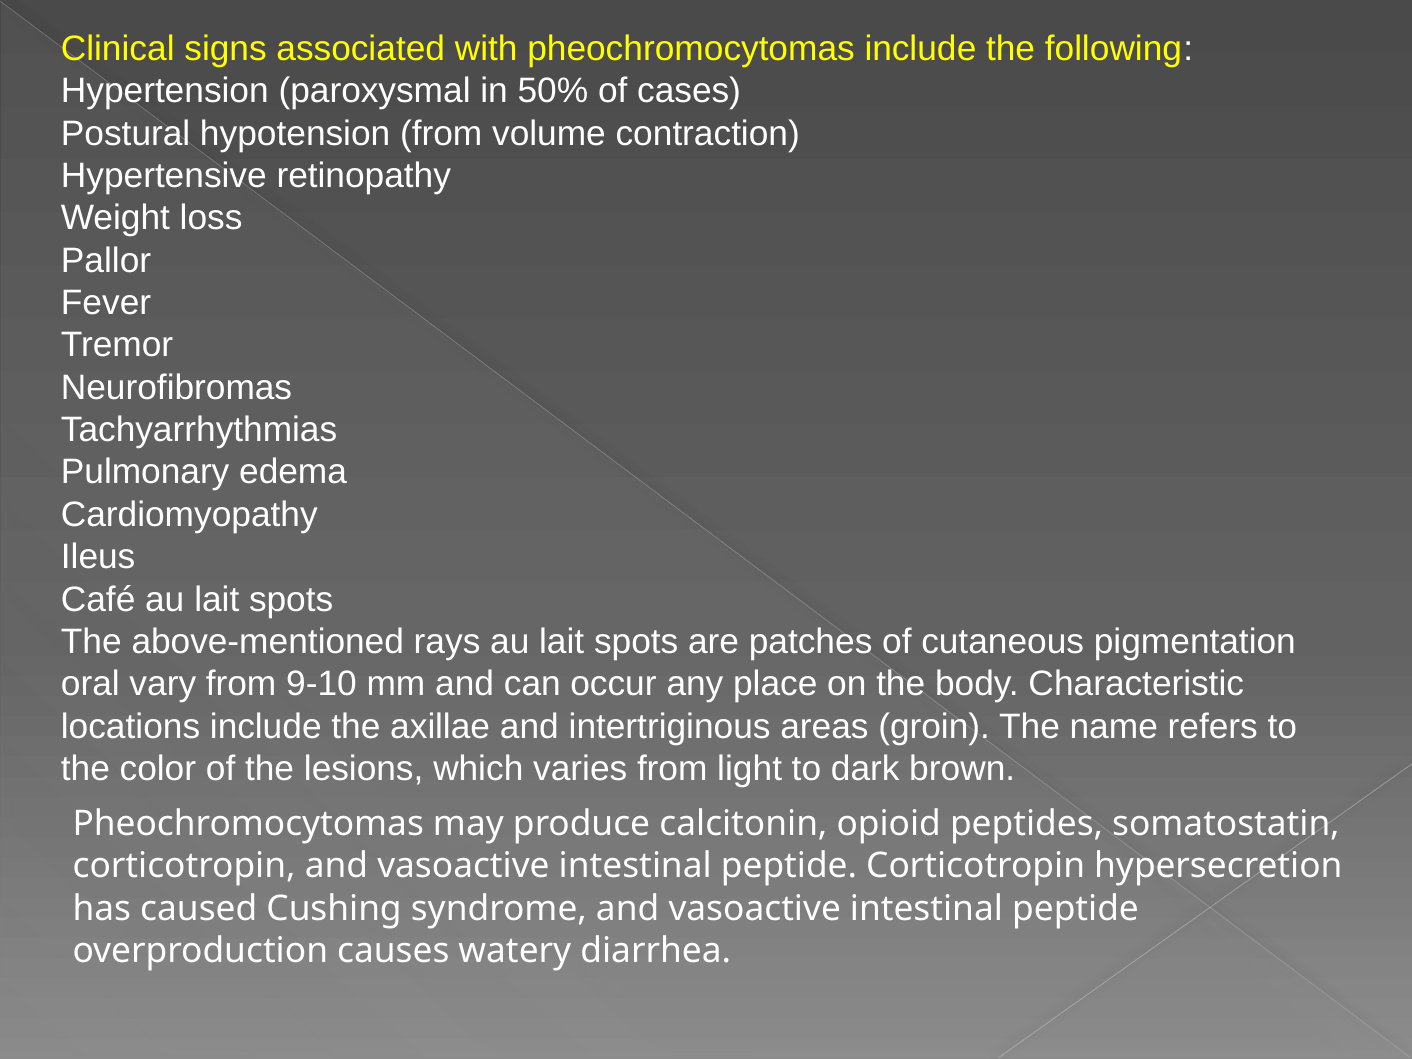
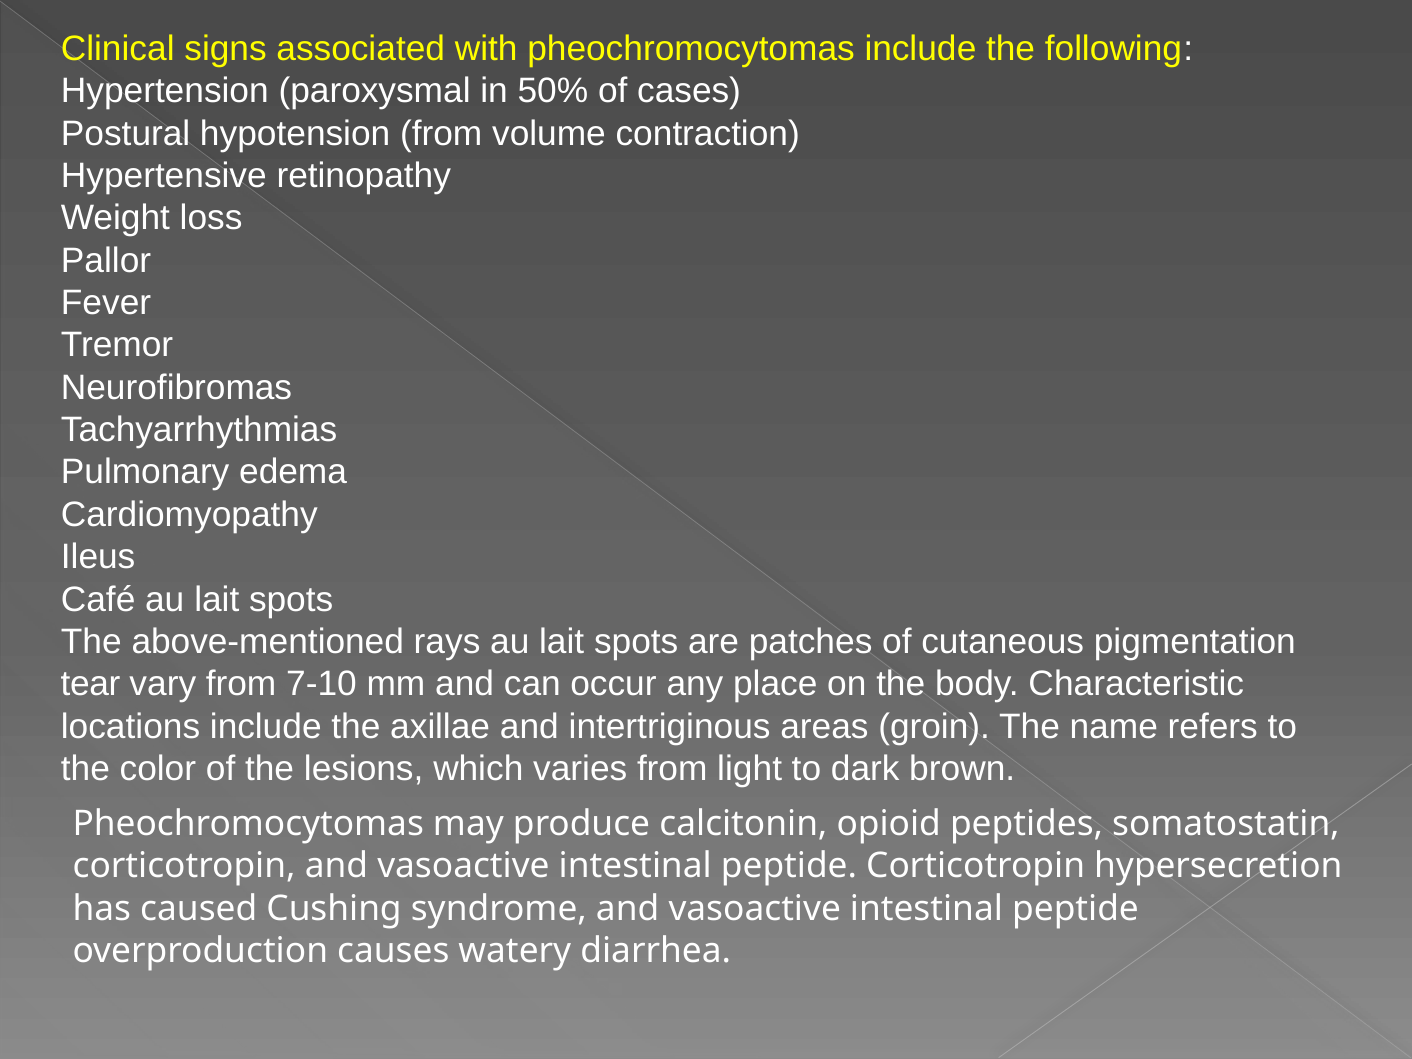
oral: oral -> tear (91, 684)
9-10: 9-10 -> 7-10 (322, 684)
